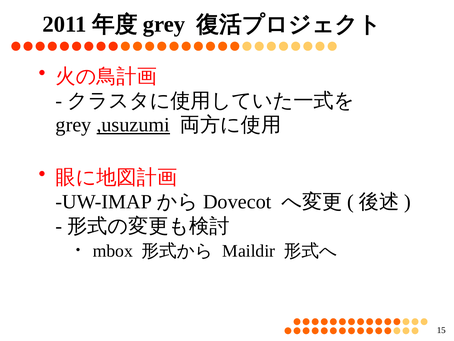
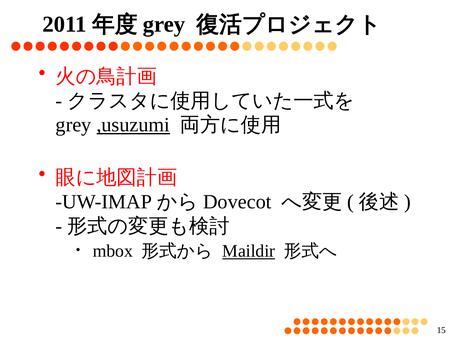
Maildir underline: none -> present (249, 251)
